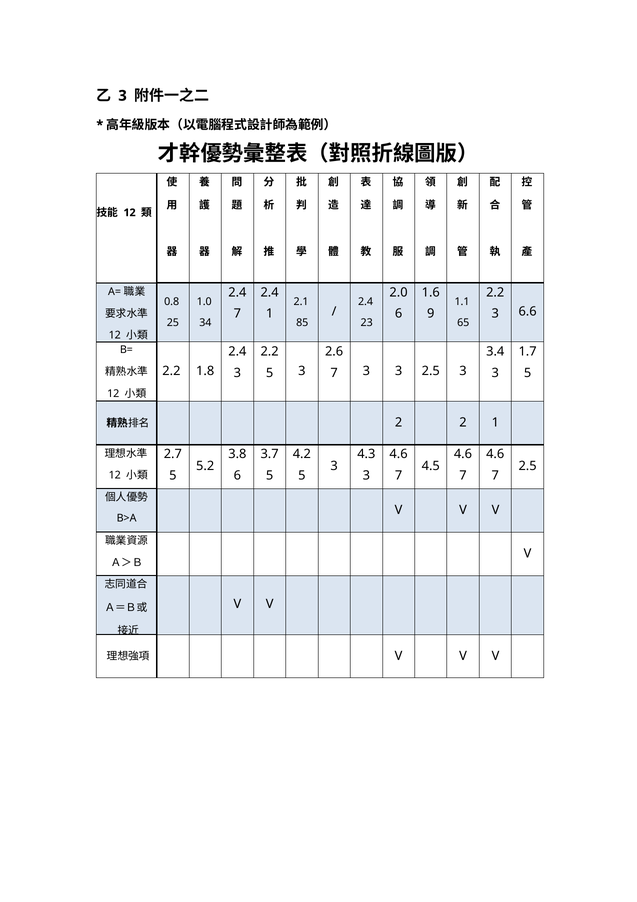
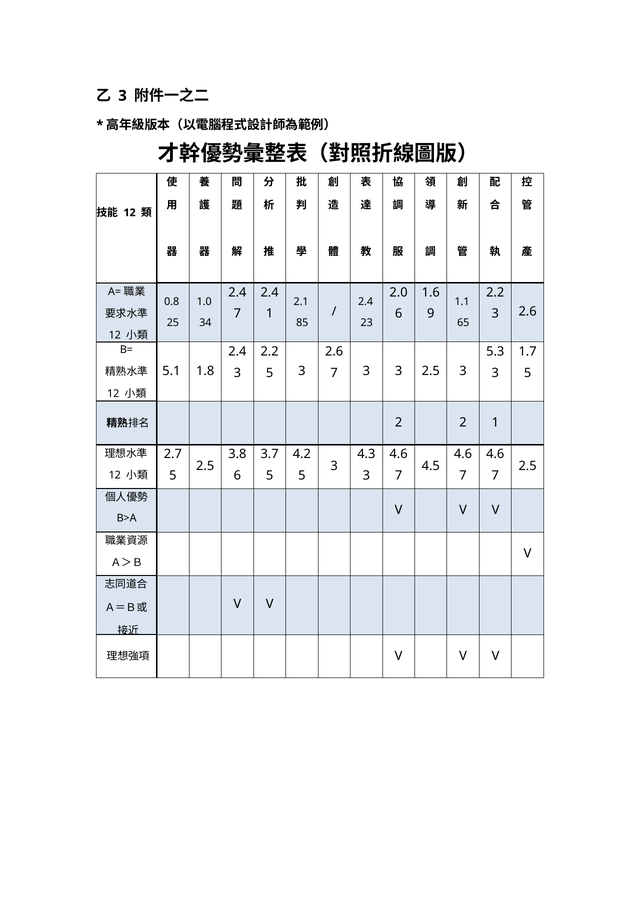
6.6: 6.6 -> 2.6 (528, 311)
3.4: 3.4 -> 5.3 (495, 351)
2.2: 2.2 -> 5.1 (171, 371)
5.2: 5.2 -> 2.5 (205, 466)
